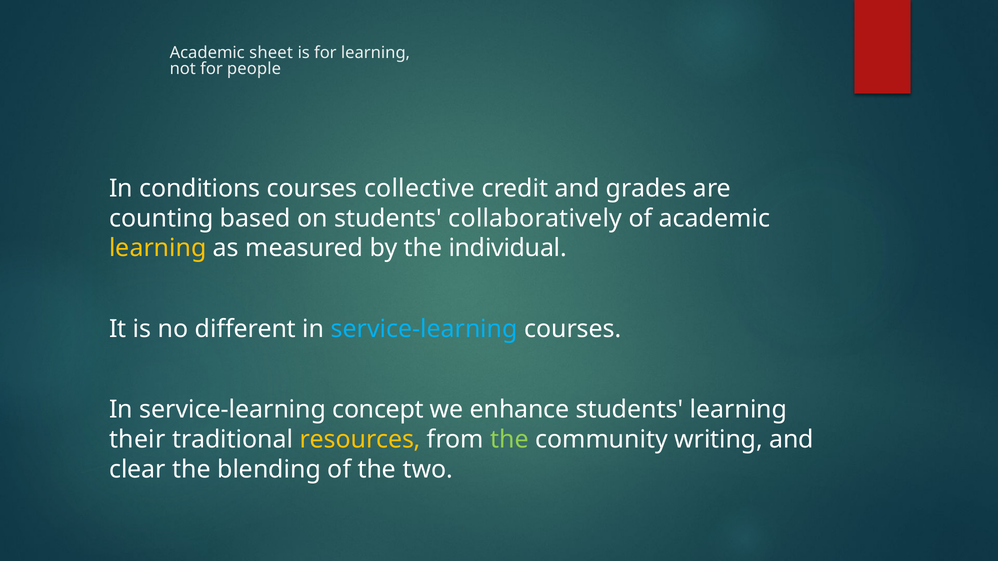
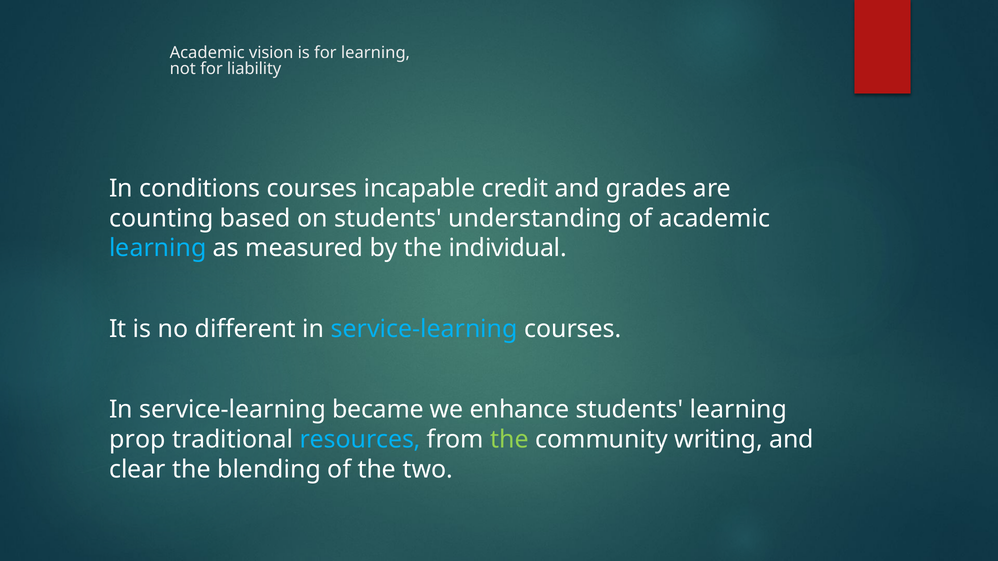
sheet: sheet -> vision (271, 53)
people: people -> liability (254, 69)
collective: collective -> incapable (420, 189)
collaboratively: collaboratively -> understanding (535, 218)
learning colour: yellow -> light blue (158, 248)
concept: concept -> became (378, 410)
their: their -> prop (137, 440)
resources colour: yellow -> light blue (360, 440)
